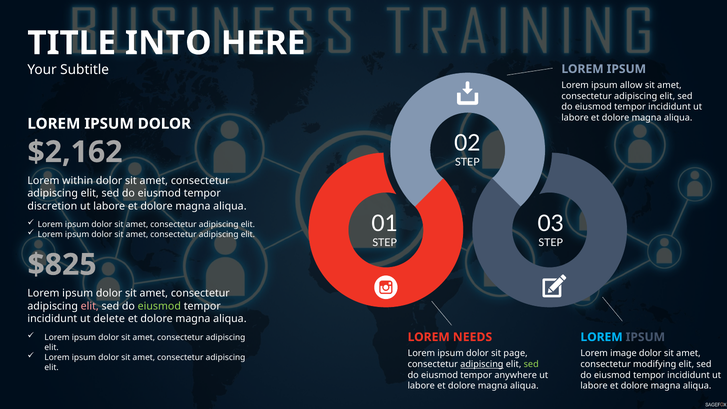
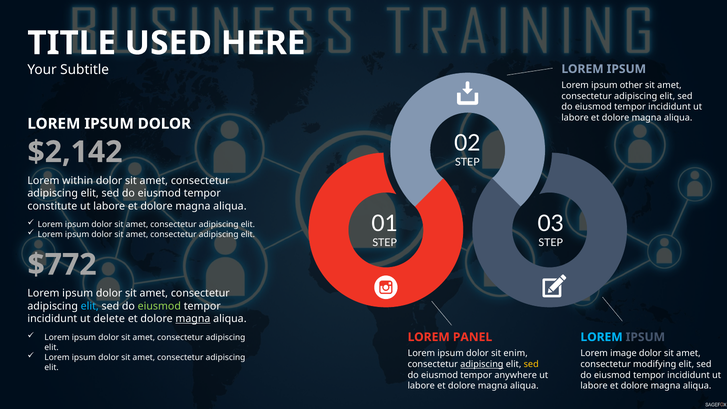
INTO: INTO -> USED (168, 43)
allow: allow -> other (631, 85)
$2,162: $2,162 -> $2,142 (75, 152)
discretion: discretion -> constitute (52, 206)
$825: $825 -> $772 (62, 265)
elit colour: pink -> light blue (90, 306)
magna underline: none -> present (193, 319)
NEEDS: NEEDS -> PANEL (473, 337)
page: page -> enim (516, 353)
sed colour: light green -> yellow (531, 364)
